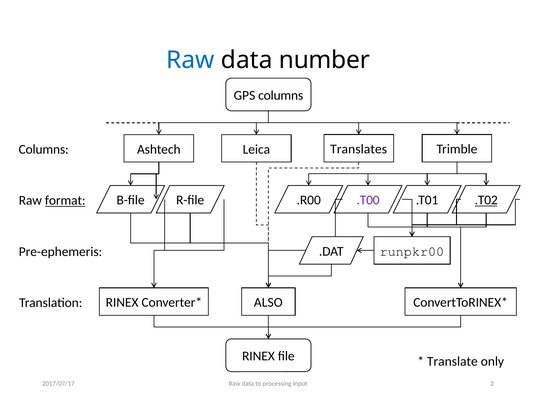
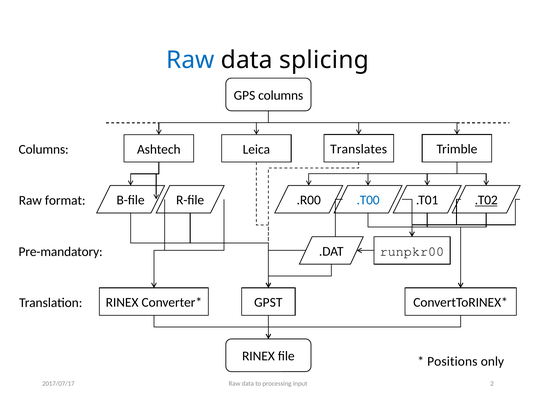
number: number -> splicing (324, 60)
.T00 colour: purple -> blue (368, 200)
format underline: present -> none (65, 200)
Pre-ephemeris: Pre-ephemeris -> Pre-mandatory (61, 252)
ALSO: ALSO -> GPST (268, 303)
Translate: Translate -> Positions (452, 362)
